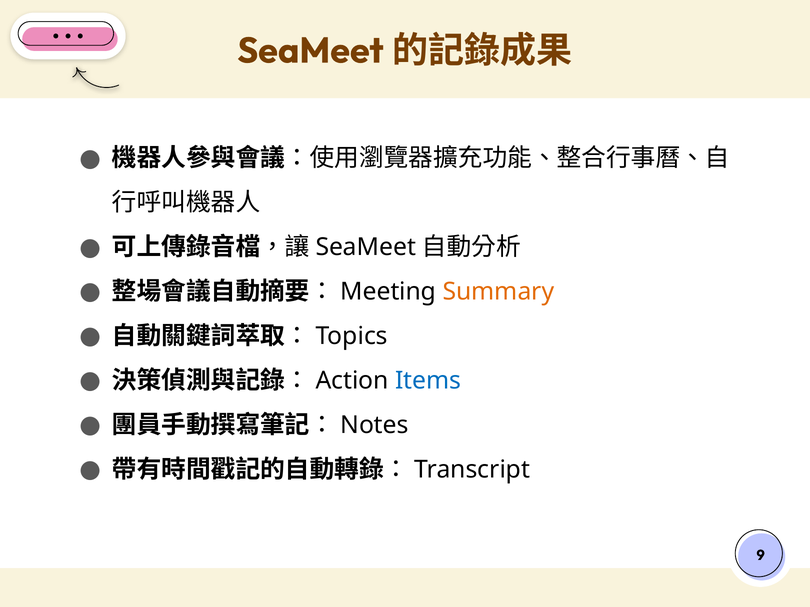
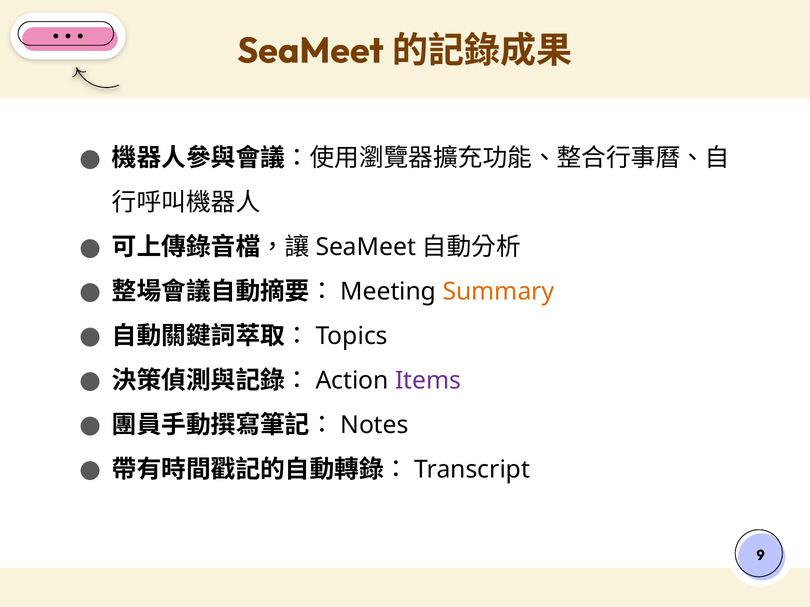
Items colour: blue -> purple (428, 381)
